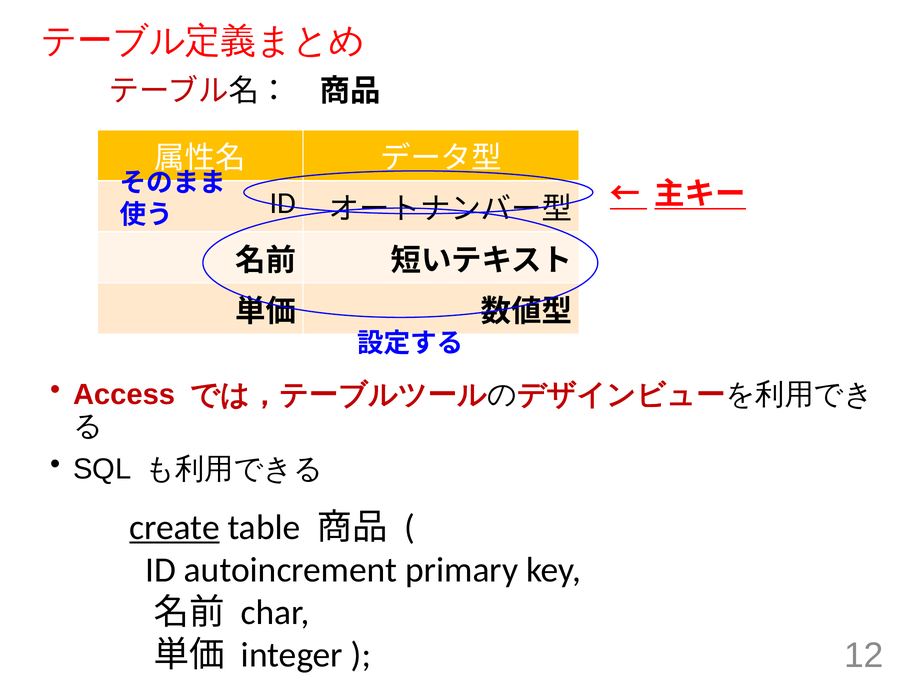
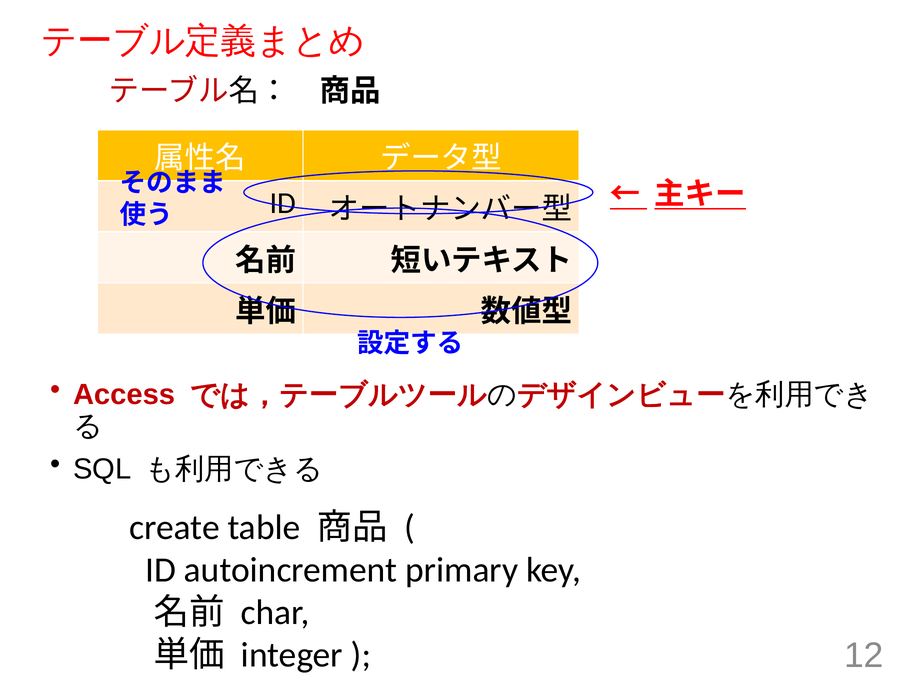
create underline: present -> none (175, 527)
